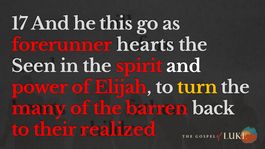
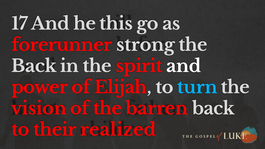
hearts: hearts -> strong (145, 45)
Seen: Seen -> Back (34, 66)
turn colour: yellow -> light blue (197, 87)
many: many -> vision (39, 109)
